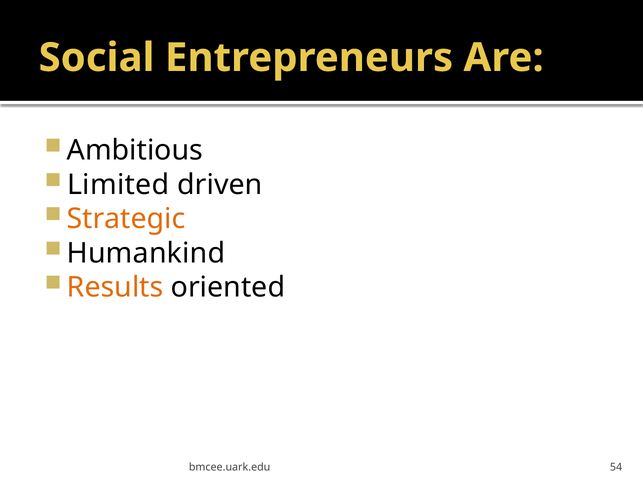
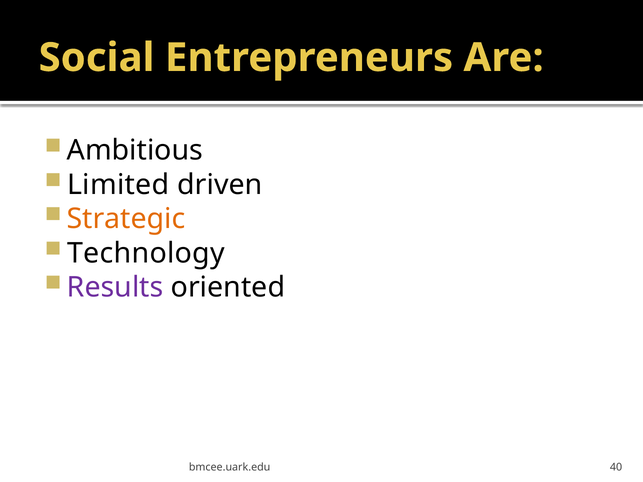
Humankind: Humankind -> Technology (146, 253)
Results colour: orange -> purple (115, 288)
54: 54 -> 40 (616, 467)
